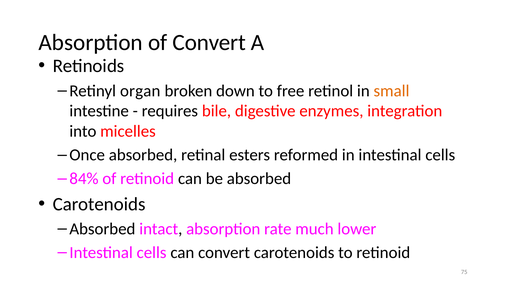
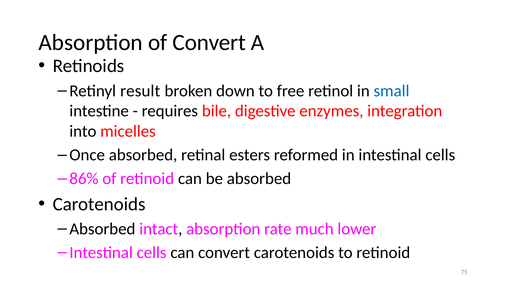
organ: organ -> result (140, 91)
small colour: orange -> blue (391, 91)
84%: 84% -> 86% (84, 178)
